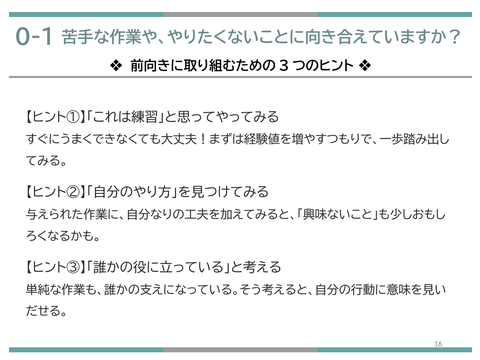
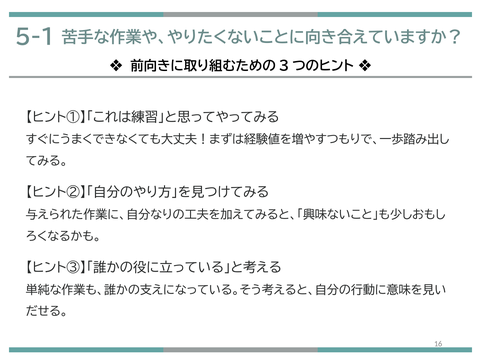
0-1: 0-1 -> 5-1 (35, 37)
